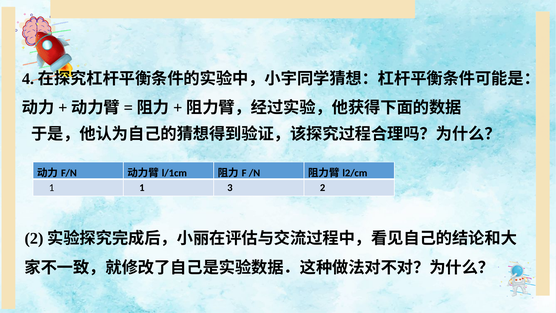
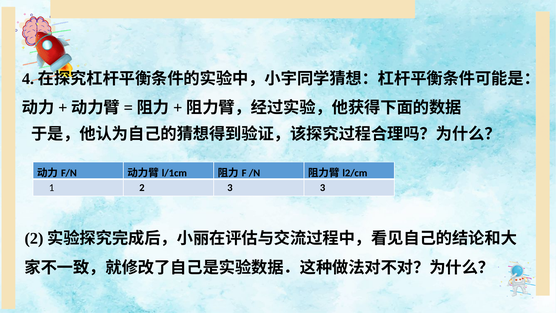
1 1: 1 -> 2 (142, 188)
3 2: 2 -> 3 (323, 188)
